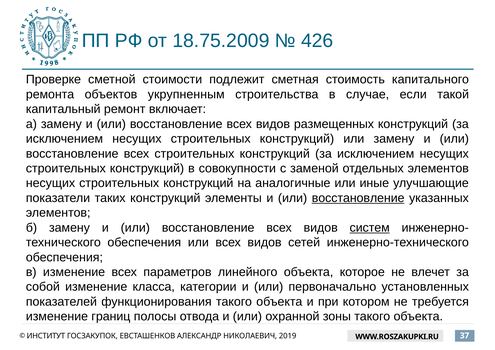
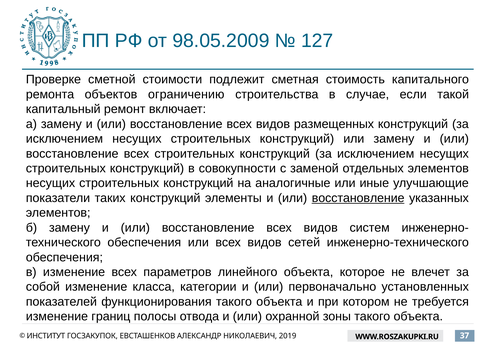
18.75.2009: 18.75.2009 -> 98.05.2009 (221, 41)
426: 426 -> 127 (317, 41)
укрупненным: укрупненным -> ограничению (186, 94)
систем underline: present -> none (370, 228)
